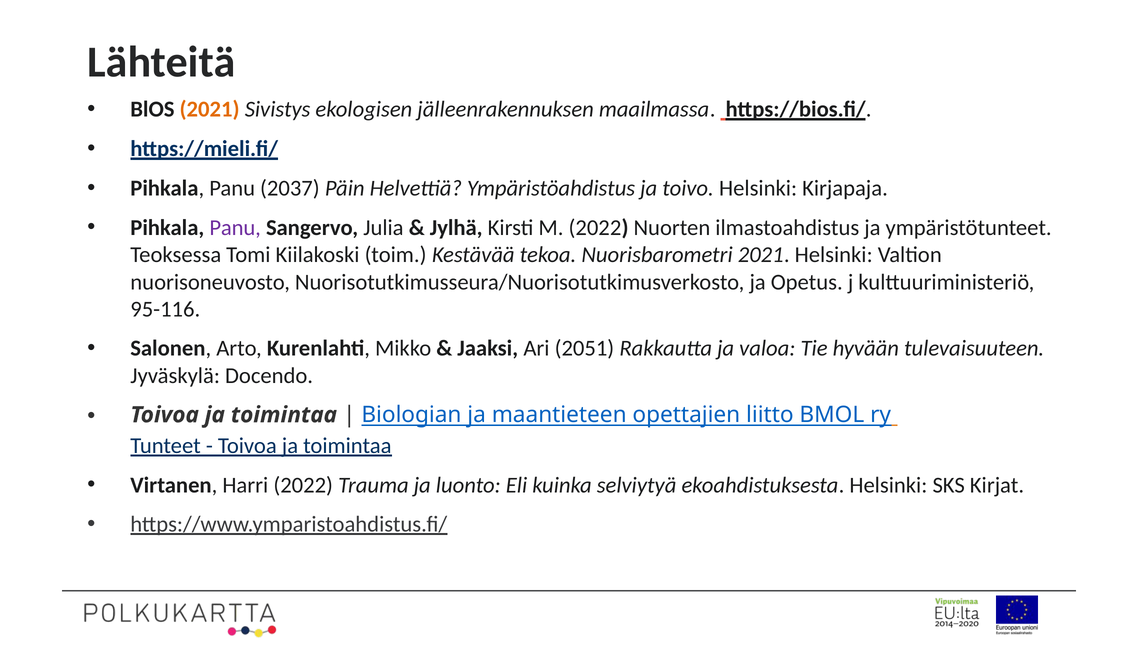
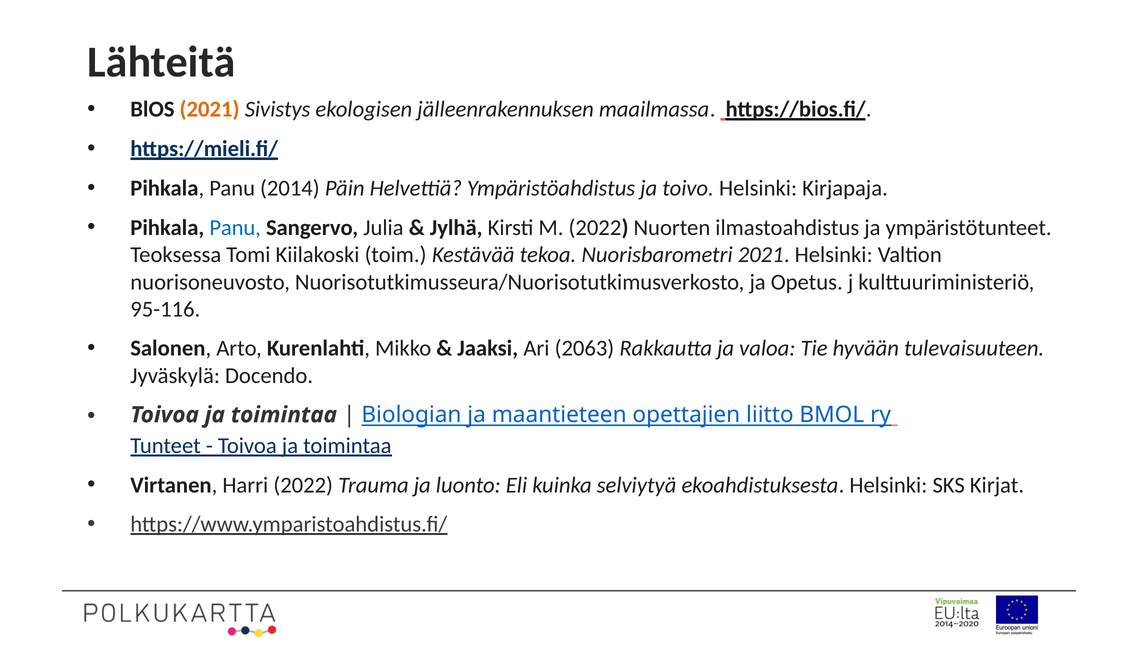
2037: 2037 -> 2014 (290, 188)
Panu colour: purple -> blue (235, 227)
2051: 2051 -> 2063 (584, 348)
